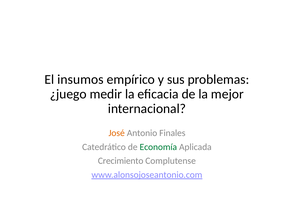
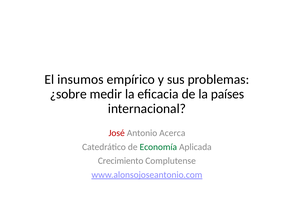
¿juego: ¿juego -> ¿sobre (68, 94)
mejor: mejor -> países (228, 94)
José colour: orange -> red (117, 133)
Finales: Finales -> Acerca (172, 133)
